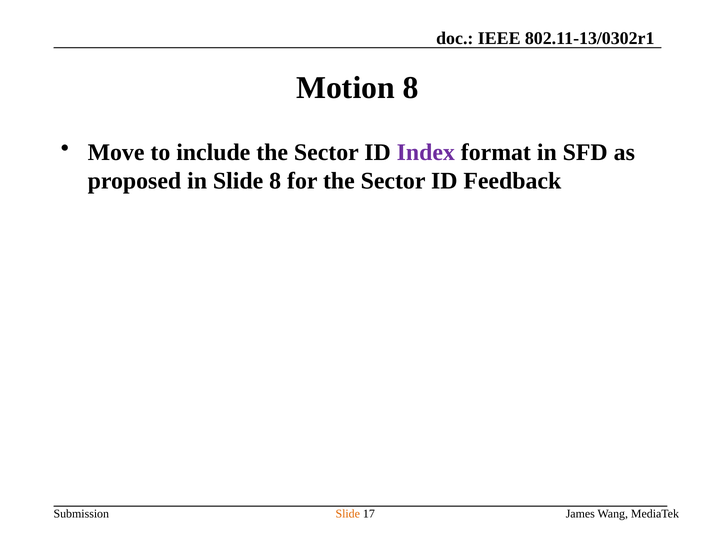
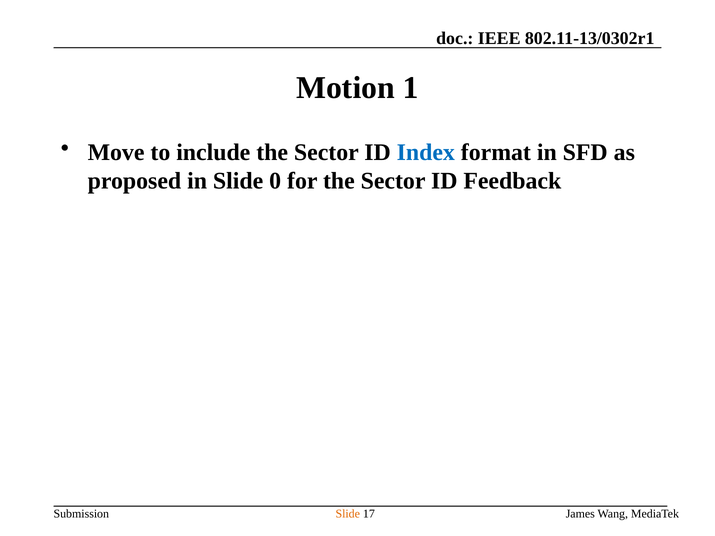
Motion 8: 8 -> 1 (411, 88)
Index colour: purple -> blue (426, 153)
Slide 8: 8 -> 0 (275, 181)
